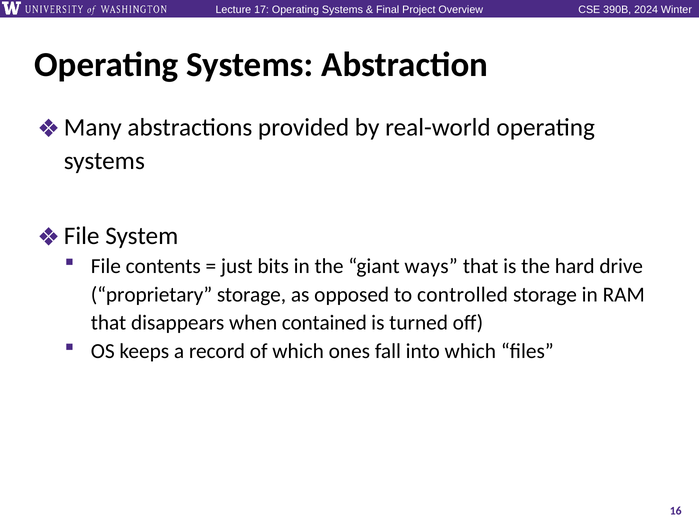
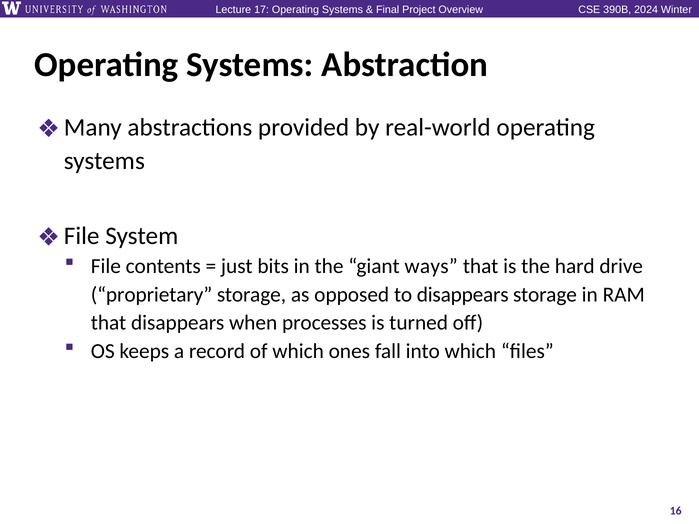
to controlled: controlled -> disappears (463, 295)
contained: contained -> processes (324, 323)
